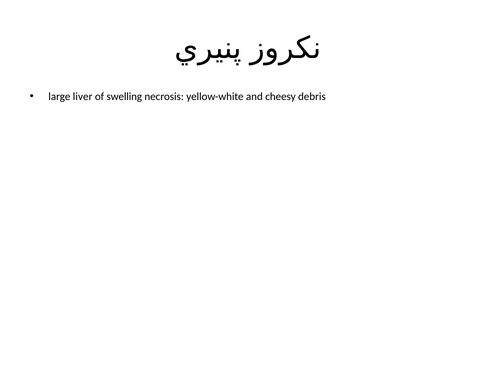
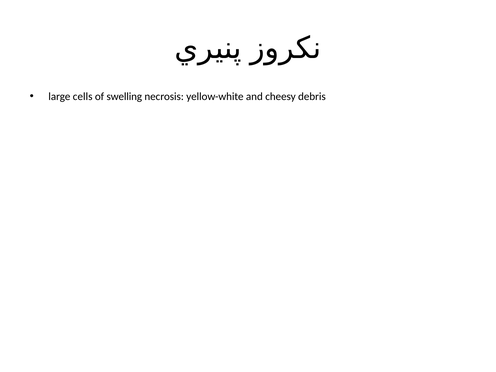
liver: liver -> cells (83, 97)
